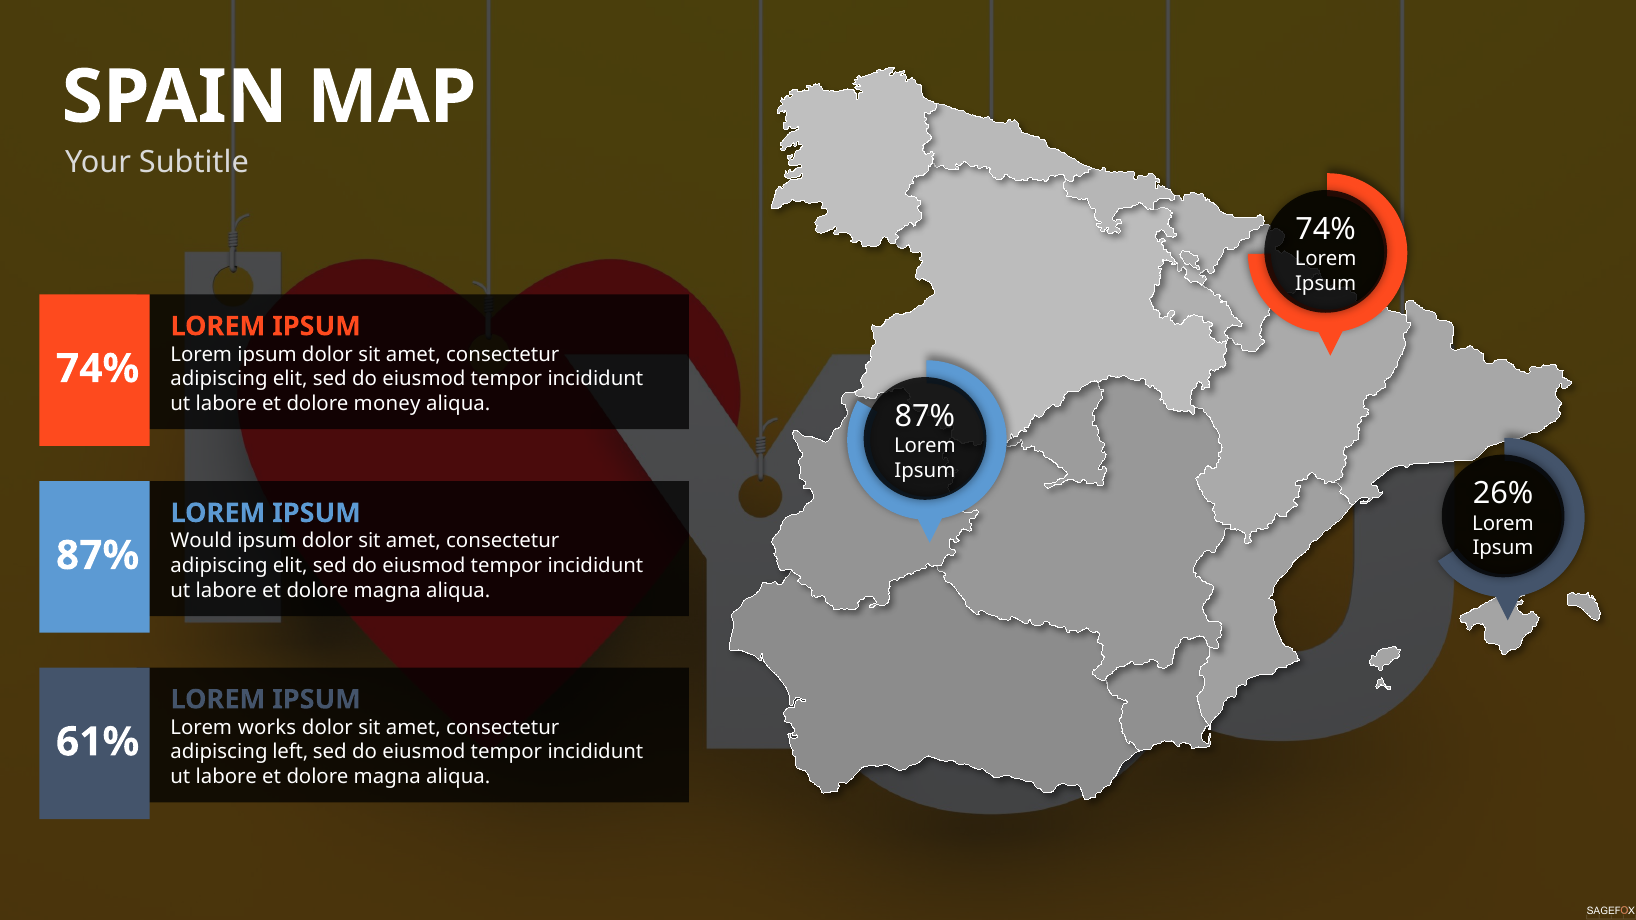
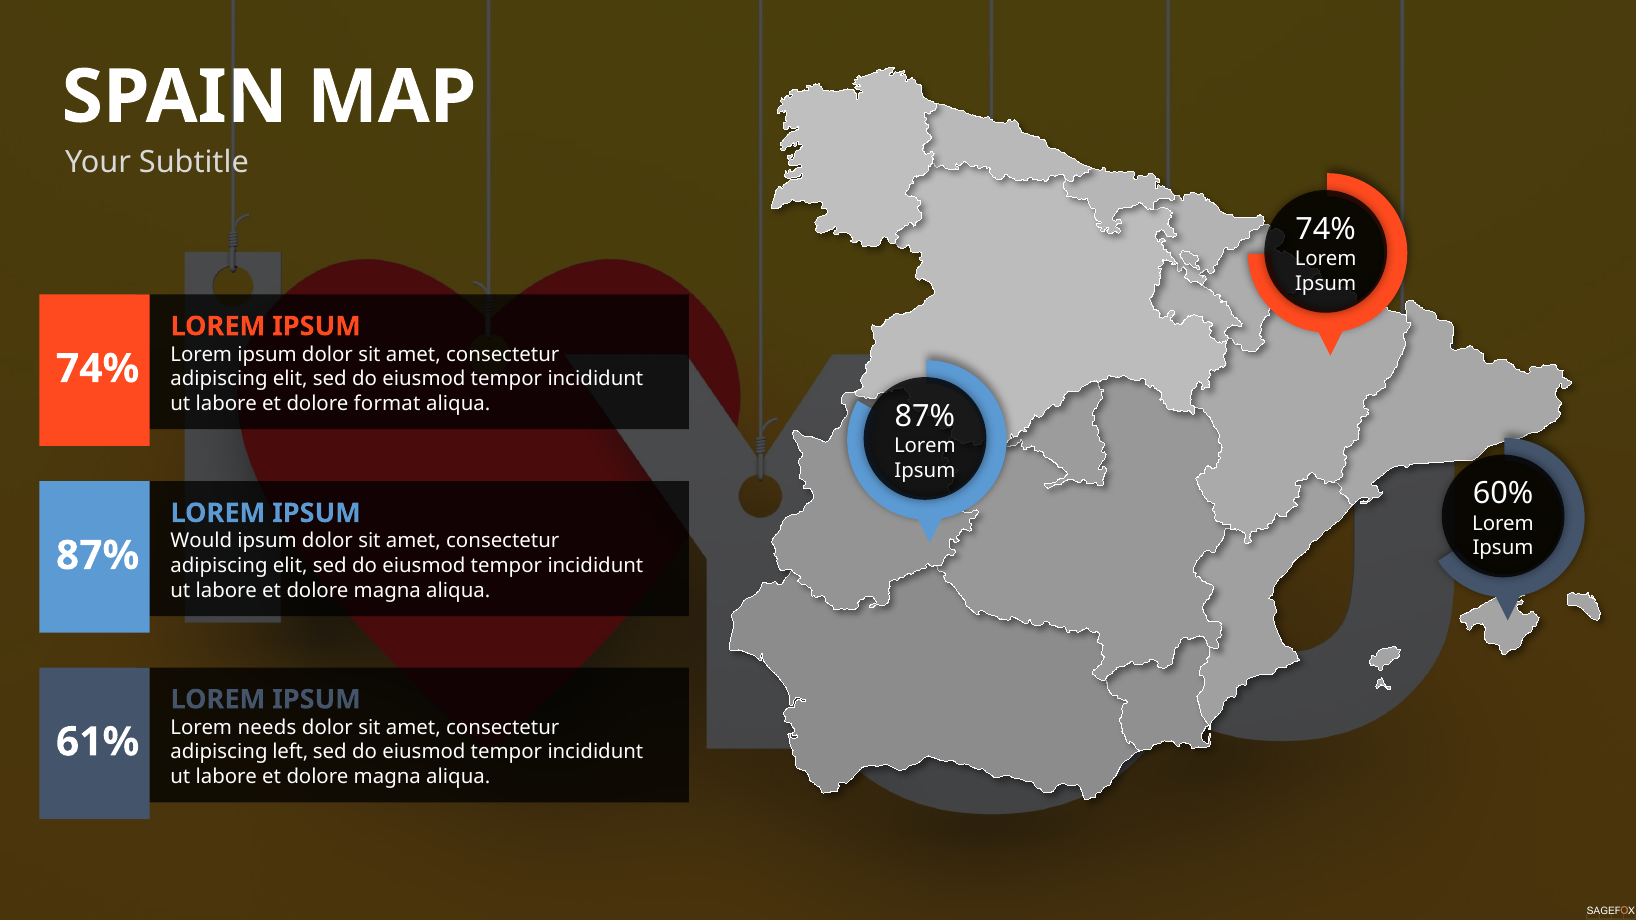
money: money -> format (387, 404)
26%: 26% -> 60% (1503, 494)
works: works -> needs (267, 728)
